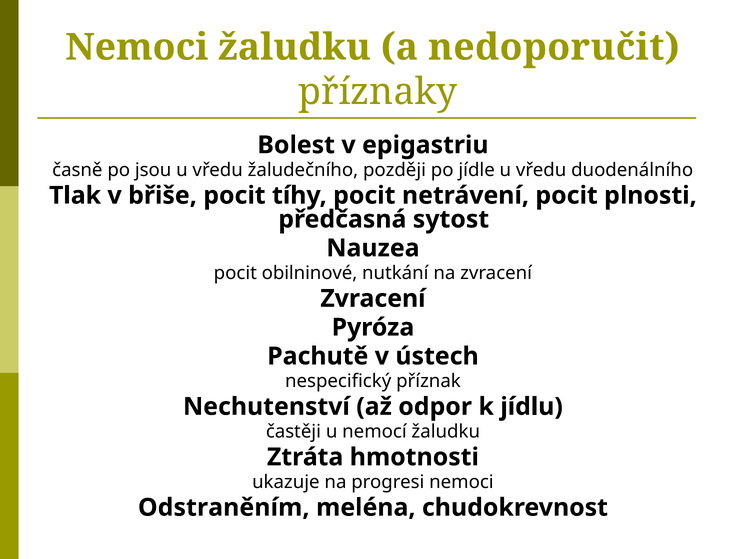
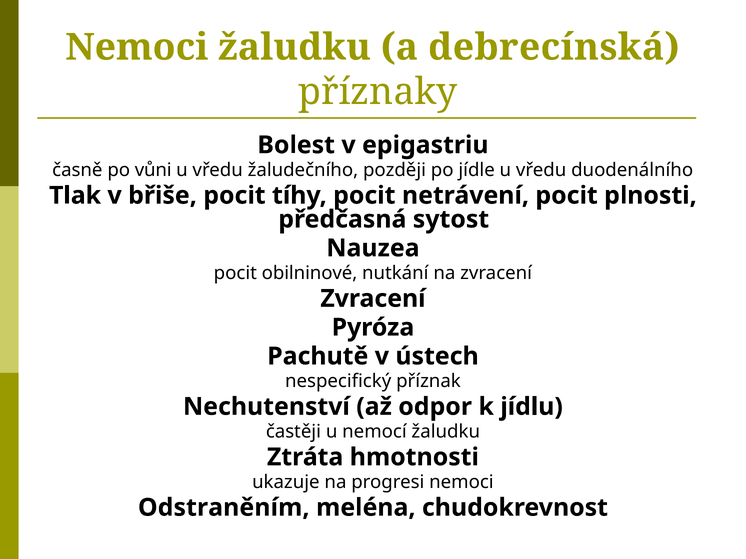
nedoporučit: nedoporučit -> debrecínská (554, 47)
jsou: jsou -> vůni (153, 170)
